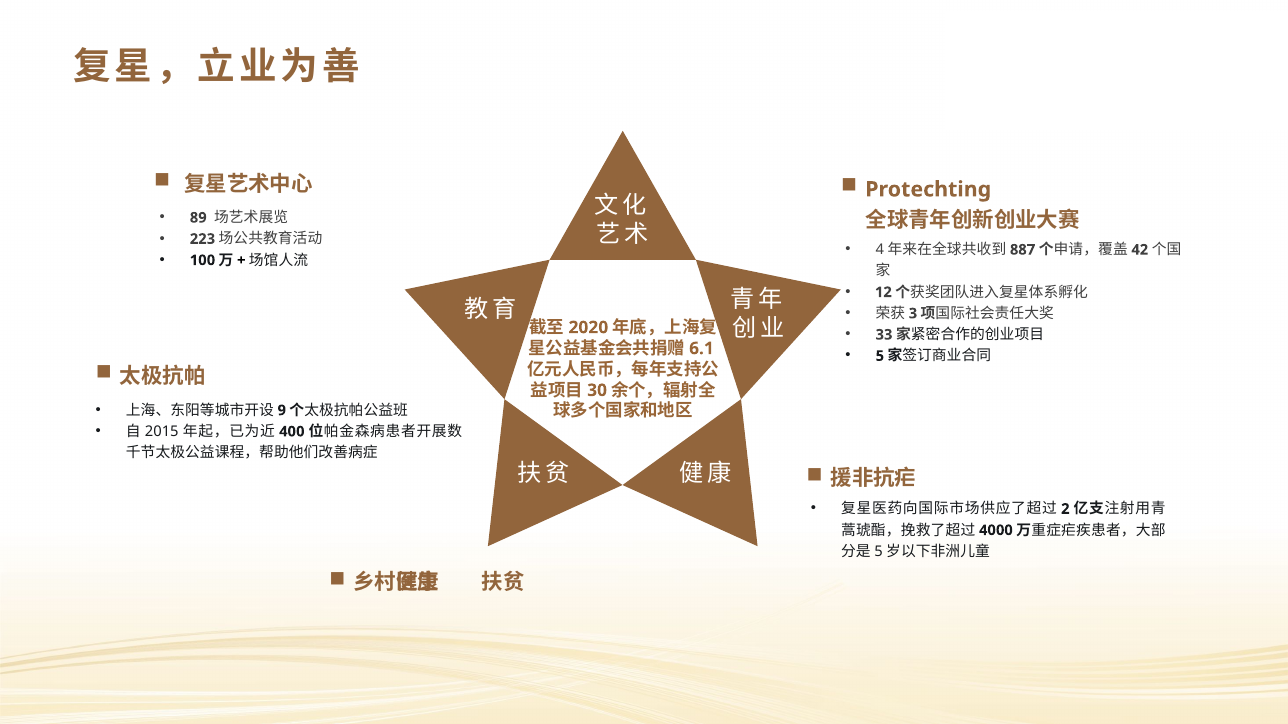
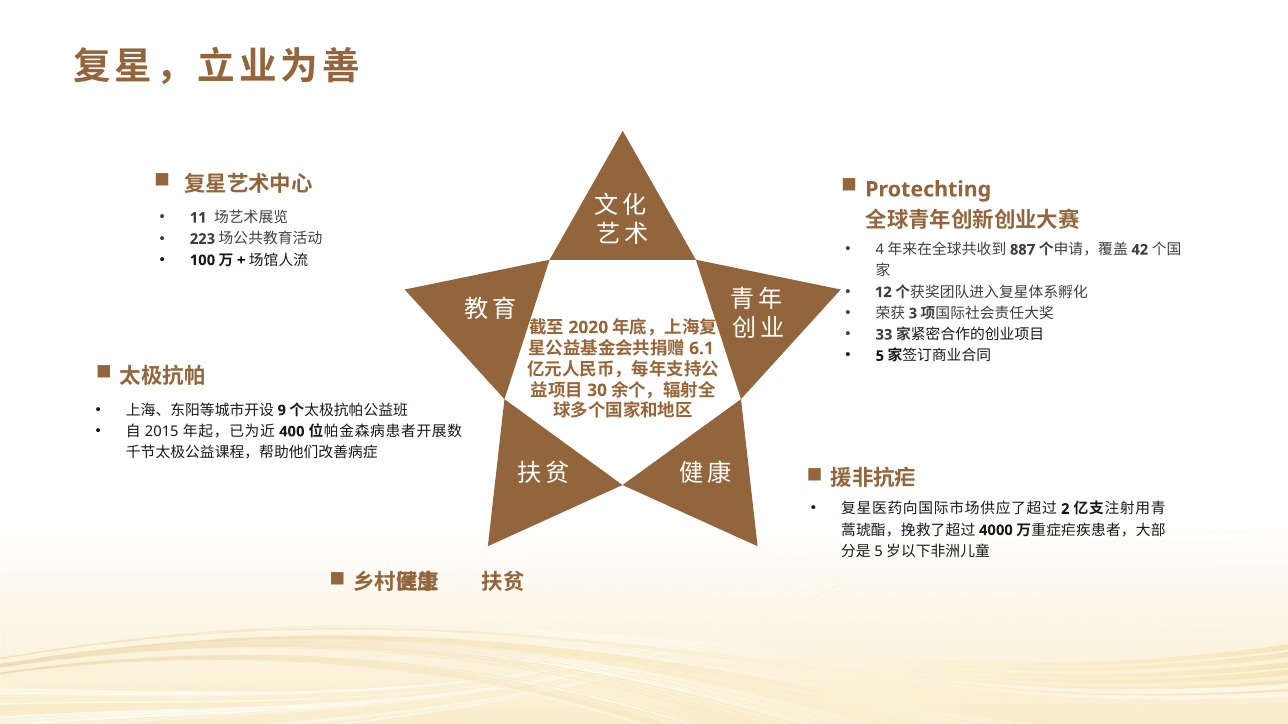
89: 89 -> 11 (198, 218)
